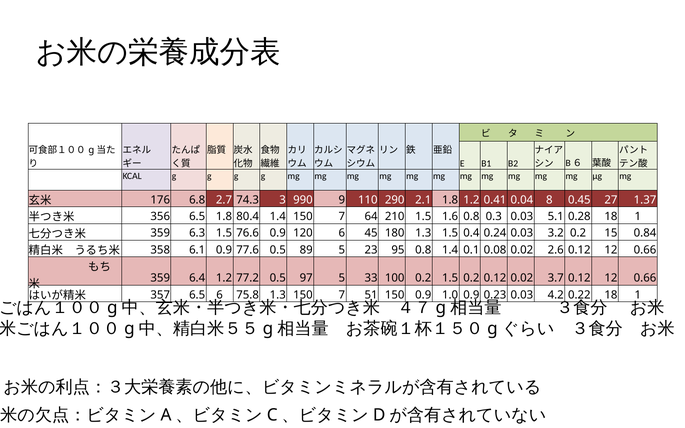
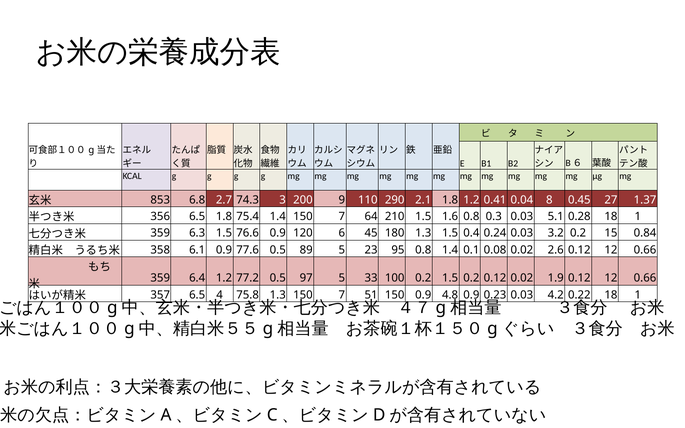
176: 176 -> 853 (160, 200)
990: 990 -> 200 (303, 200)
80.4: 80.4 -> 75.4 (248, 216)
3.7: 3.7 -> 1.9 (556, 278)
6.5 6: 6 -> 4 (220, 295)
1.0: 1.0 -> 4.8 (450, 295)
